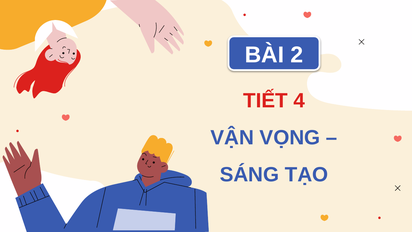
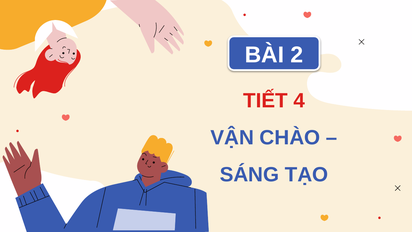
VỌNG: VỌNG -> CHÀO (290, 138)
